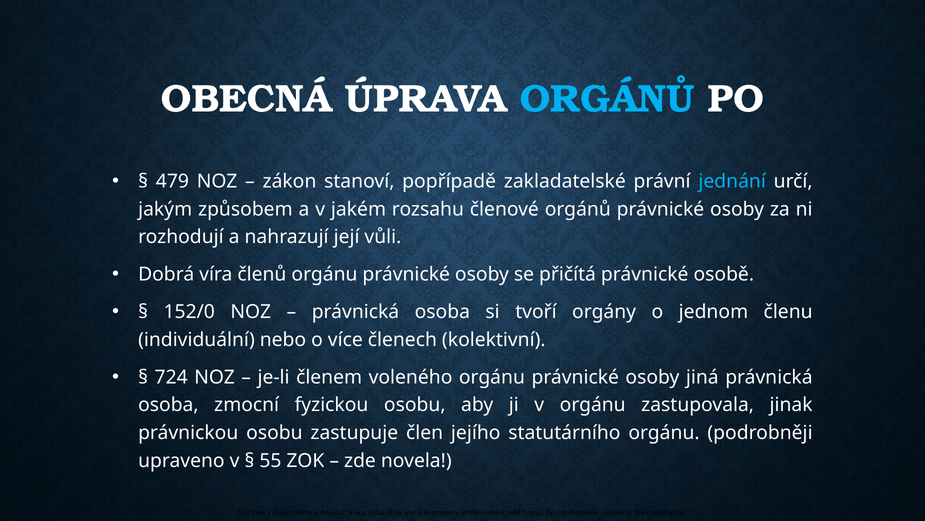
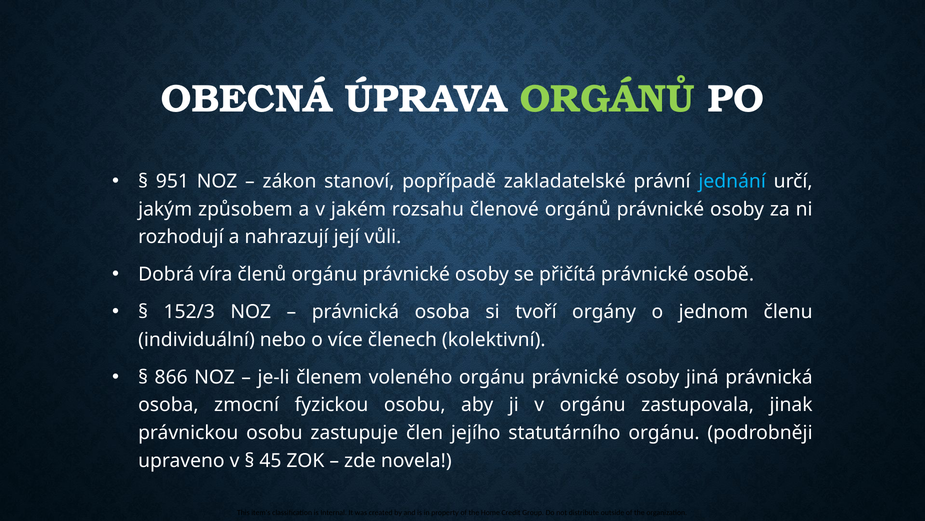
ORGÁNŮ colour: light blue -> light green (607, 99)
479: 479 -> 951 (172, 181)
152/0: 152/0 -> 152/3 (189, 312)
724: 724 -> 866 (171, 377)
55: 55 -> 45 (270, 460)
